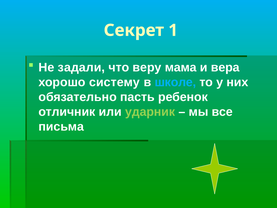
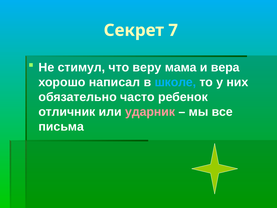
1: 1 -> 7 (173, 30)
задали: задали -> стимул (81, 67)
систему: систему -> написал (114, 82)
пасть: пасть -> часто (137, 97)
ударник colour: light green -> pink (150, 112)
